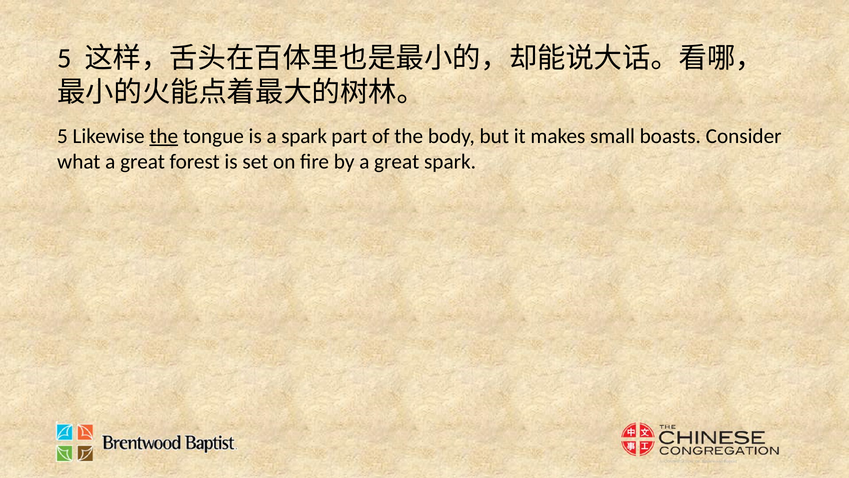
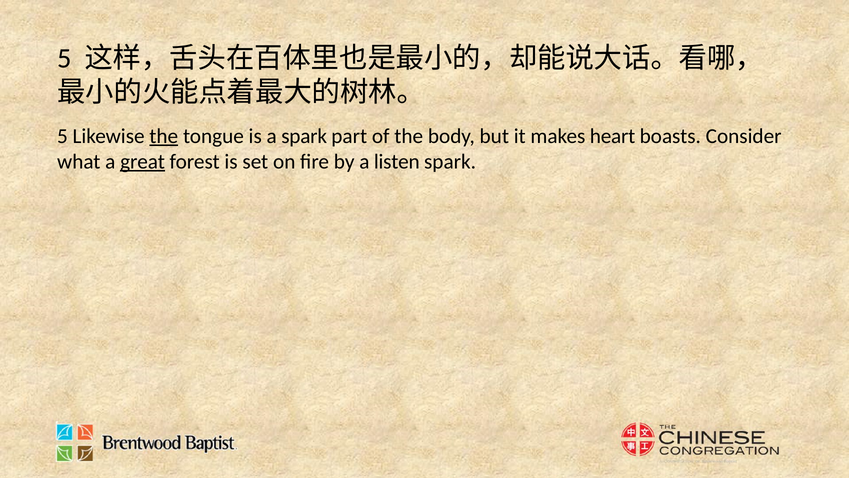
small: small -> heart (613, 136)
great underline: none -> present (143, 161)
by a great: great -> listen (397, 161)
